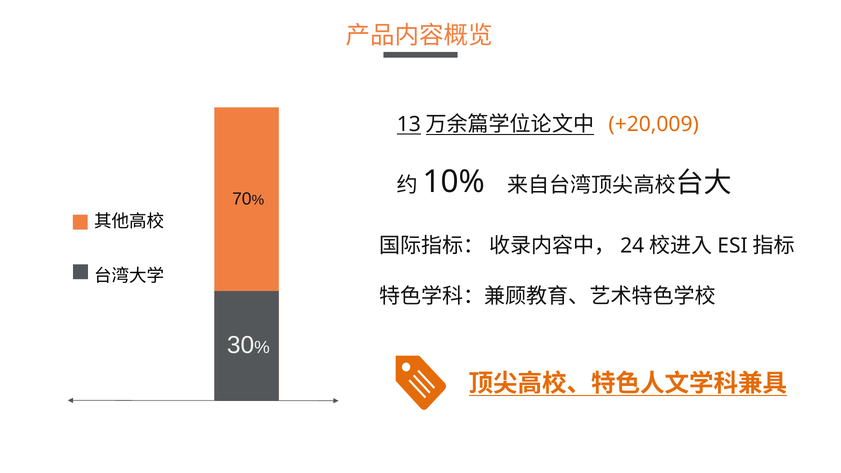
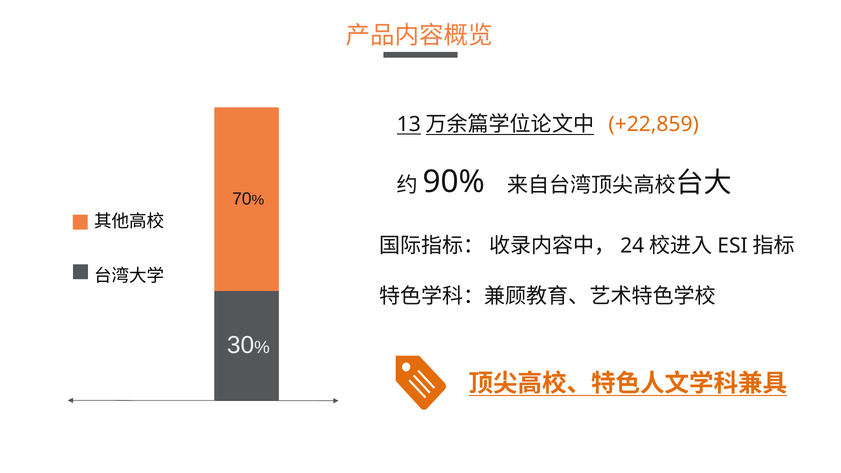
+20,009: +20,009 -> +22,859 (654, 125)
10%: 10% -> 90% (454, 182)
